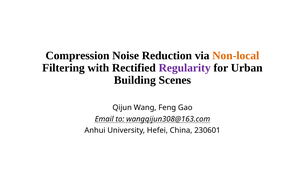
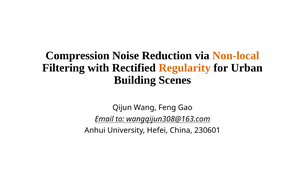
Regularity colour: purple -> orange (185, 68)
